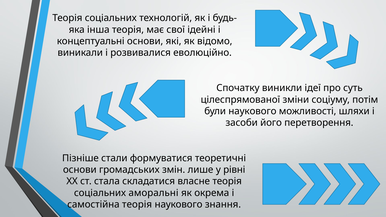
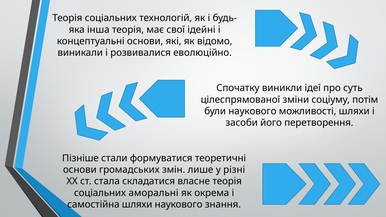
рівні: рівні -> різні (234, 170)
самостійна теорія: теорія -> шляхи (137, 205)
